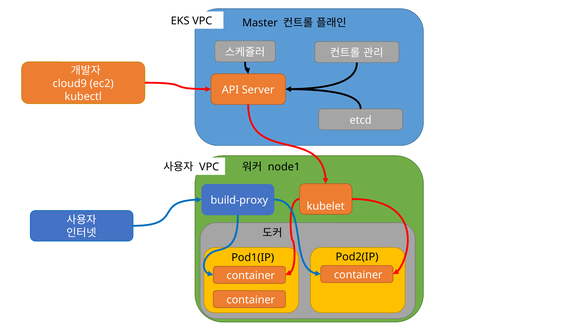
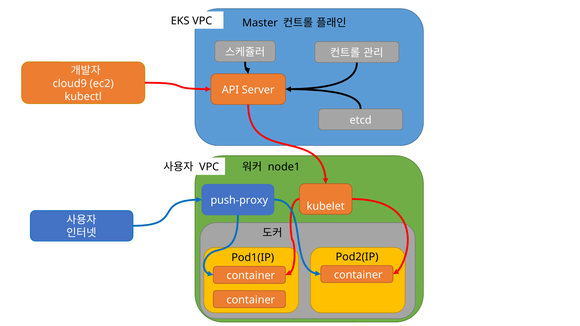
build-proxy: build-proxy -> push-proxy (239, 200)
